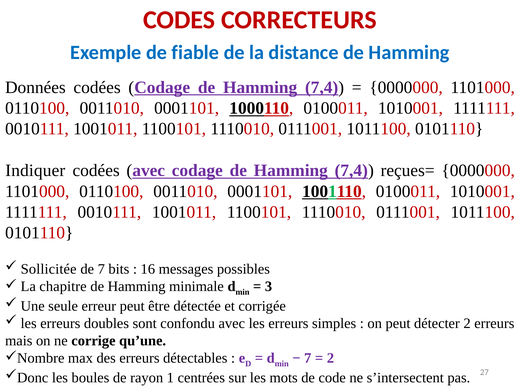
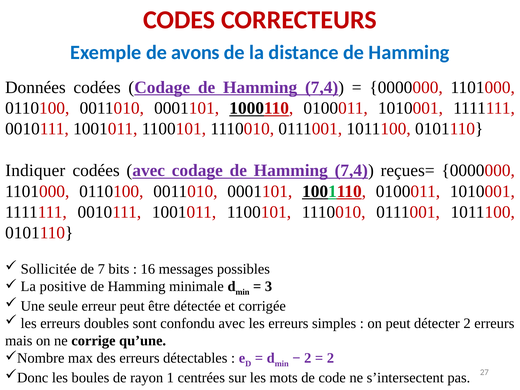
fiable: fiable -> avons (195, 53)
chapitre: chapitre -> positive (63, 286)
7: 7 -> 2 (308, 358)
